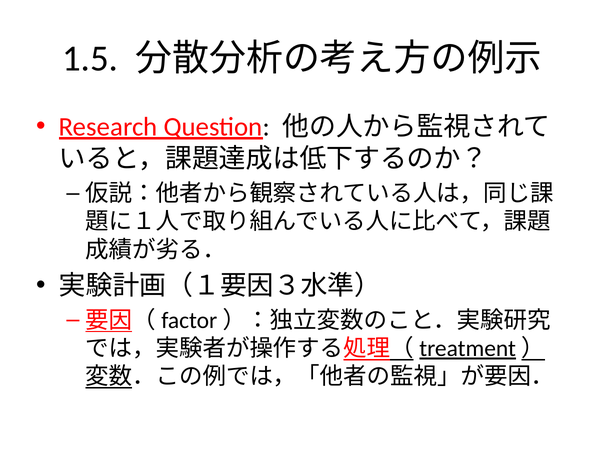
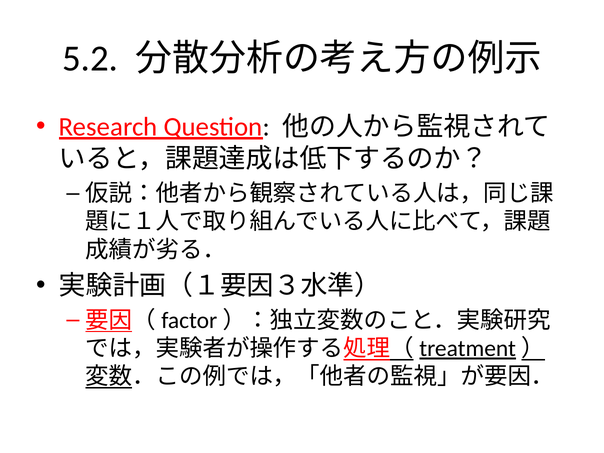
1.5: 1.5 -> 5.2 (90, 58)
